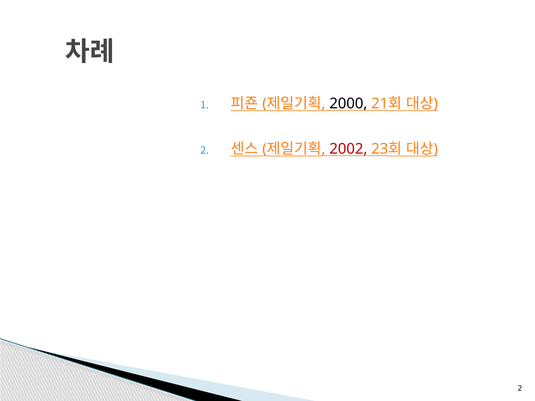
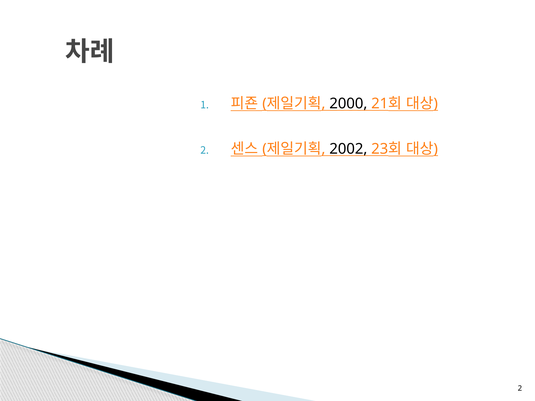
2002 colour: red -> black (348, 149)
